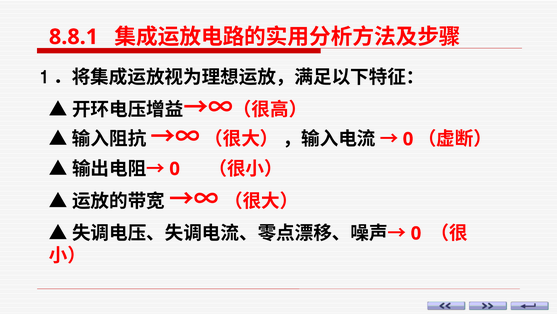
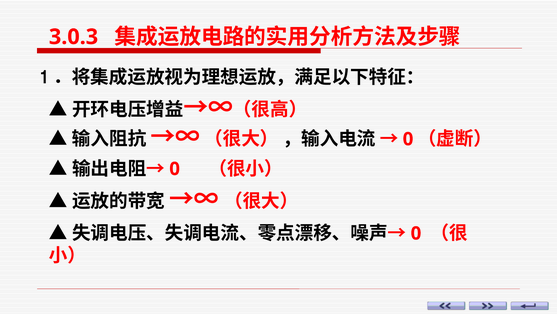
8.8.1: 8.8.1 -> 3.0.3 (74, 37)
